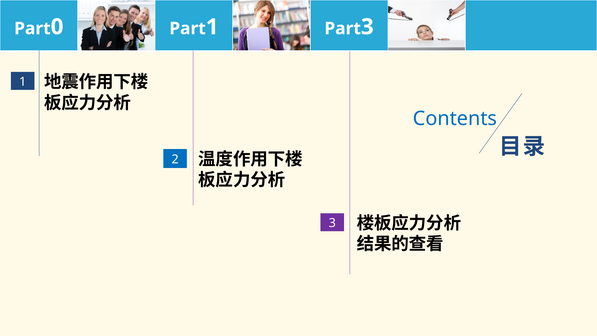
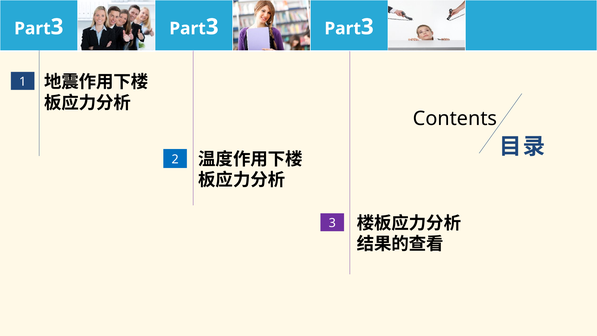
0: 0 -> 3 (57, 27)
1: 1 -> 3 (212, 27)
Contents colour: blue -> black (455, 119)
